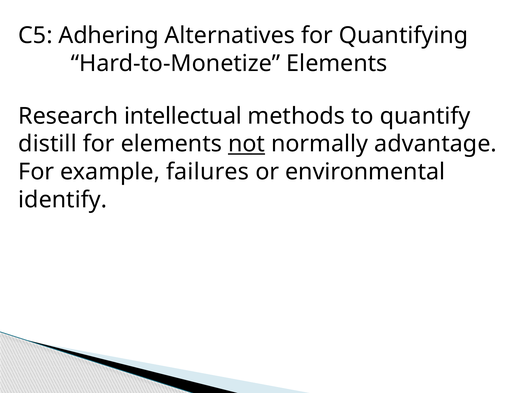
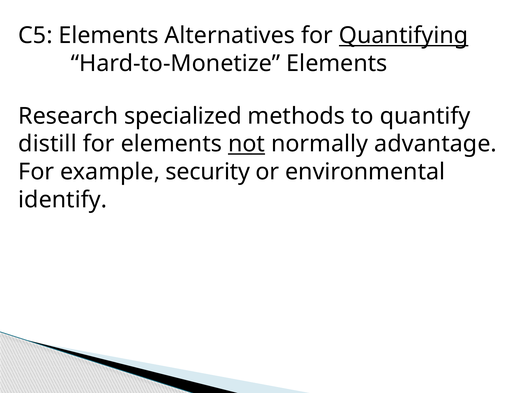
C5 Adhering: Adhering -> Elements (109, 36)
Quantifying underline: none -> present (404, 36)
intellectual: intellectual -> specialized (183, 116)
failures: failures -> security (208, 172)
